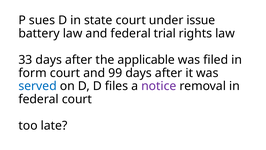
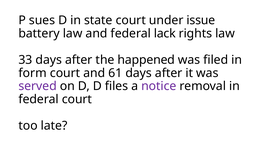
trial: trial -> lack (165, 33)
applicable: applicable -> happened (146, 60)
99: 99 -> 61 (115, 73)
served colour: blue -> purple (38, 86)
